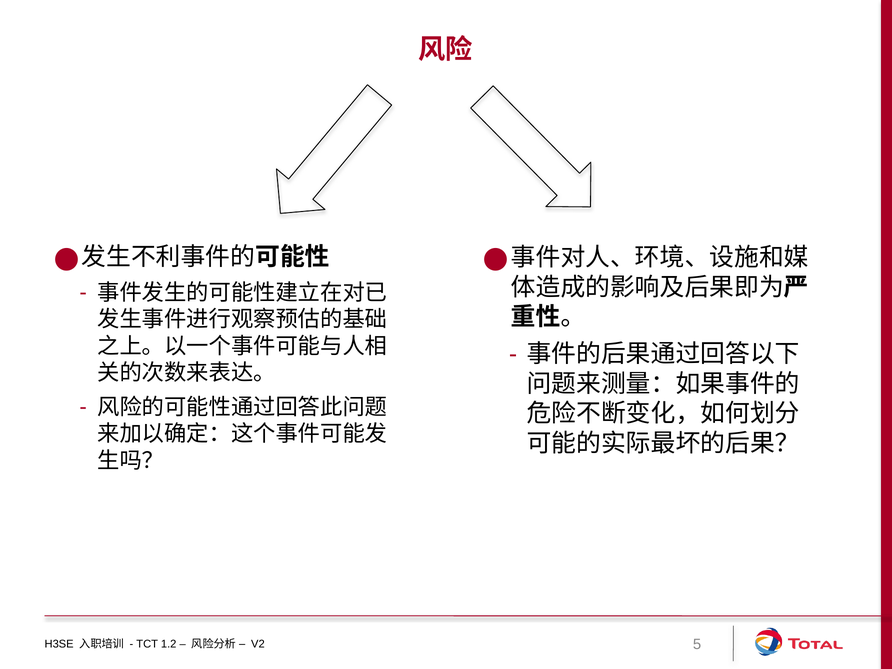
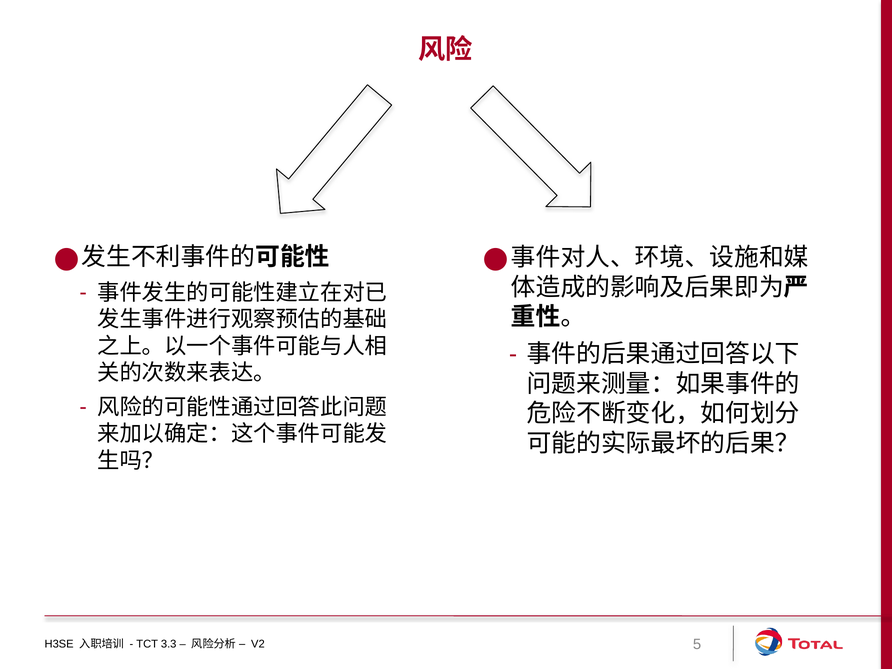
1.2: 1.2 -> 3.3 (169, 644)
